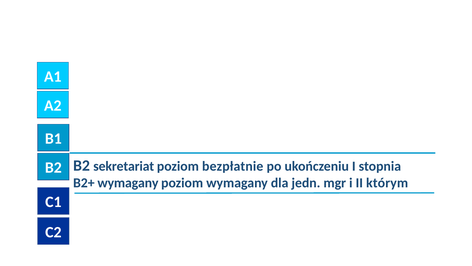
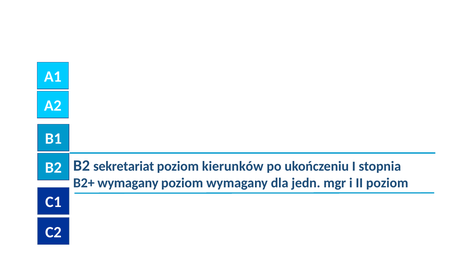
bezpłatnie: bezpłatnie -> kierunków (233, 166)
II którym: którym -> poziom (387, 183)
